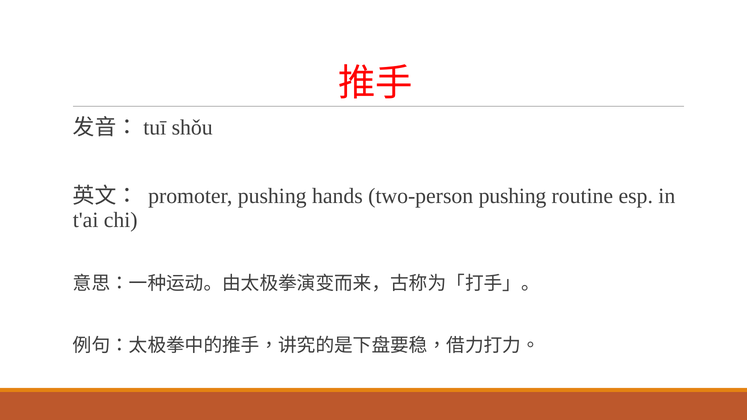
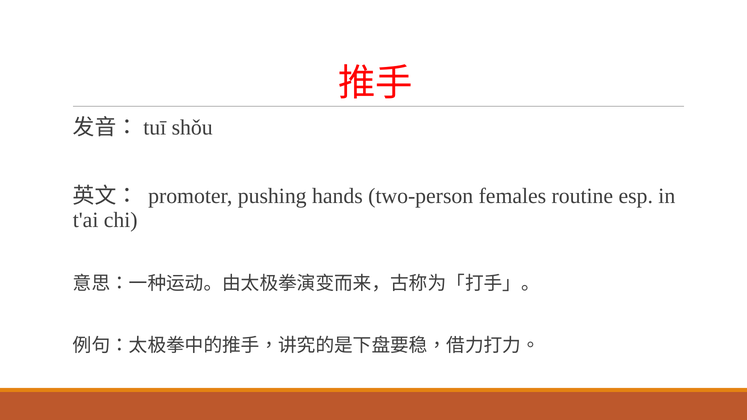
two-person pushing: pushing -> females (512, 196)
